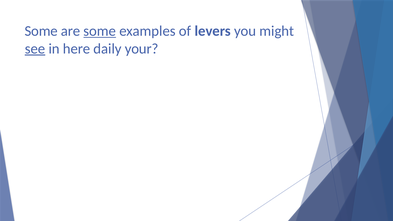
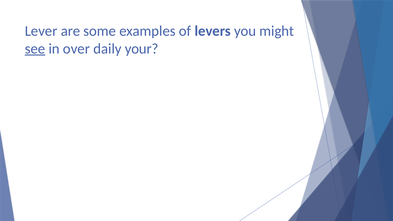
Some: Some -> Lever (41, 31)
some underline: present -> none (100, 31)
here: here -> over (76, 49)
